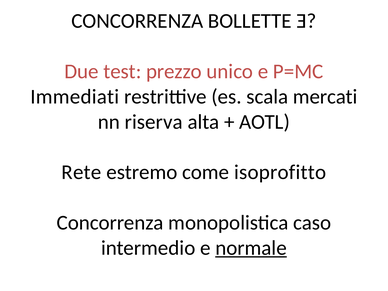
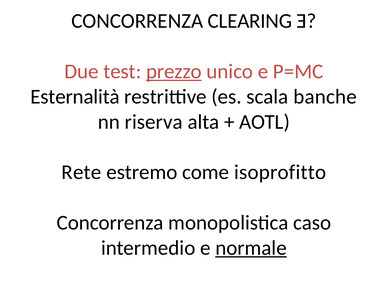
BOLLETTE: BOLLETTE -> CLEARING (250, 21)
prezzo underline: none -> present (174, 71)
Immediati: Immediati -> Esternalità (75, 97)
mercati: mercati -> banche (325, 97)
